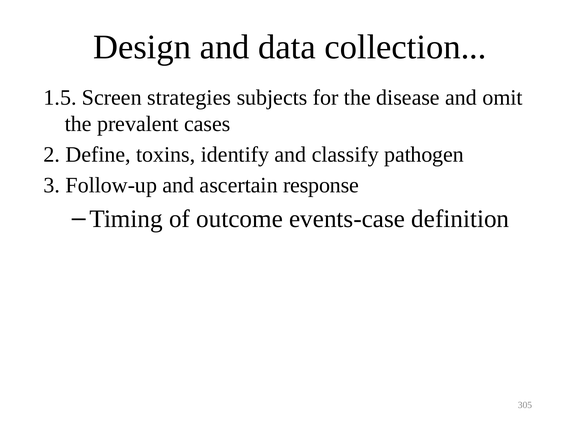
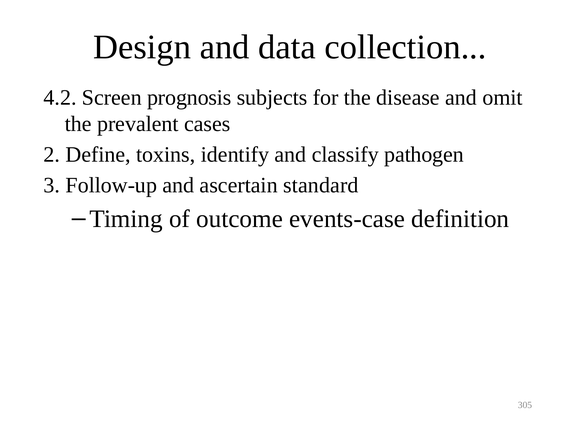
1.5: 1.5 -> 4.2 (60, 98)
strategies: strategies -> prognosis (189, 98)
response: response -> standard (321, 186)
